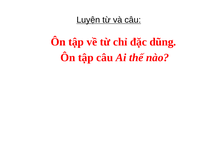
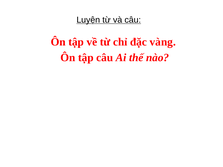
dũng: dũng -> vàng (163, 42)
